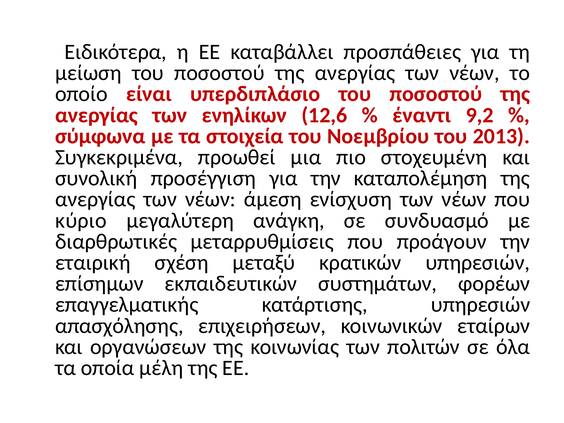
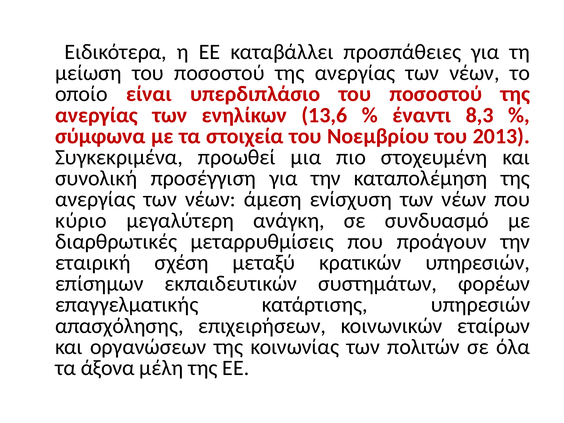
12,6: 12,6 -> 13,6 (324, 115)
9,2: 9,2 -> 8,3 (480, 115)
οποία: οποία -> άξονα (108, 368)
